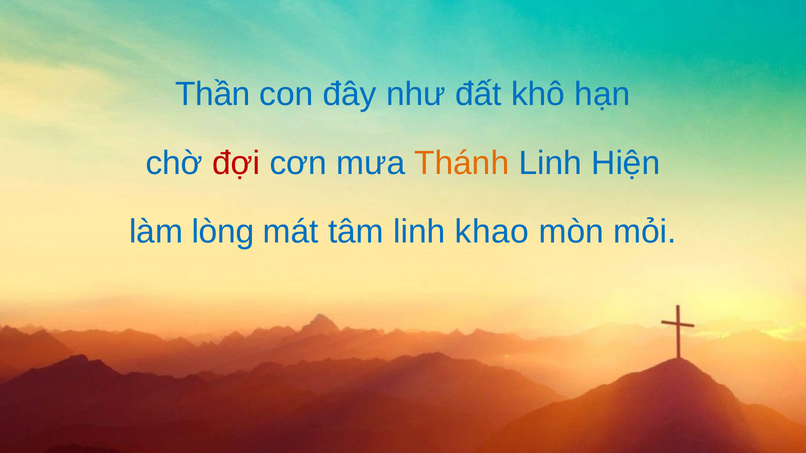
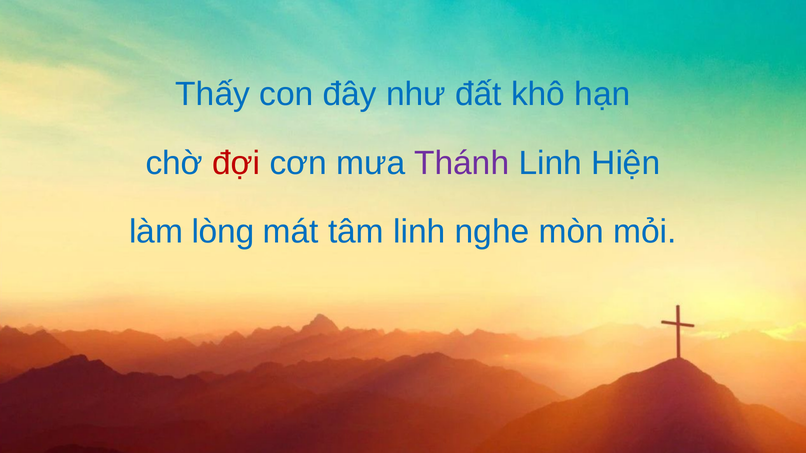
Thần: Thần -> Thấy (213, 94)
Thánh colour: orange -> purple (462, 163)
khao: khao -> nghe (492, 232)
